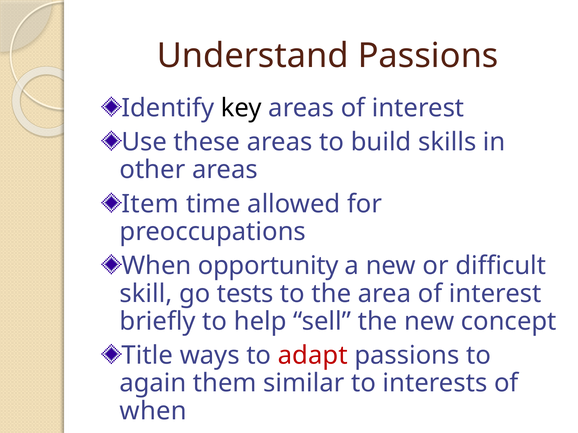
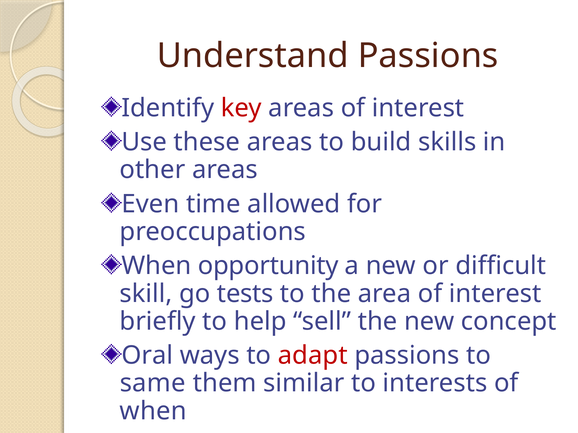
key colour: black -> red (241, 108)
Item: Item -> Even (150, 204)
Title: Title -> Oral (147, 356)
again: again -> same (153, 384)
